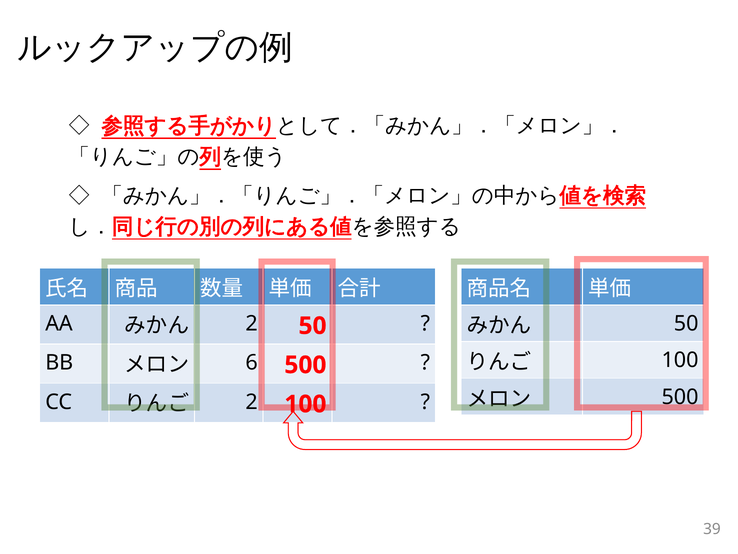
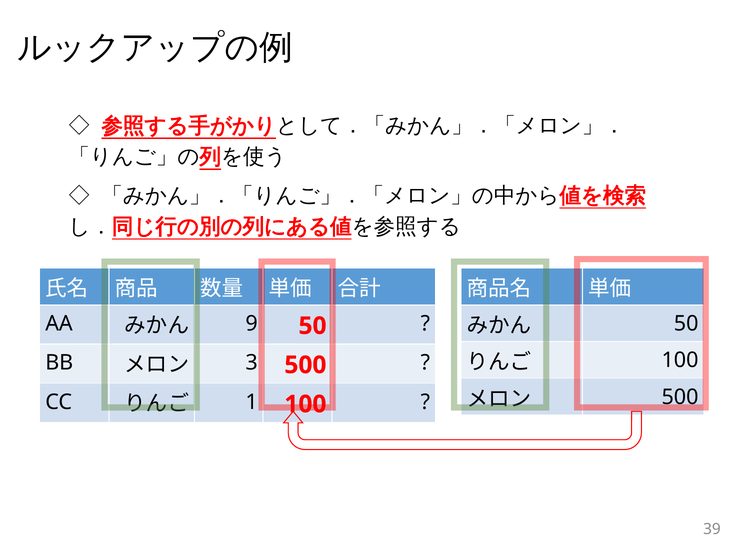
2: 2 -> 9 (252, 323)
6: 6 -> 3 (252, 362)
2: 2 -> 1 (252, 402)
